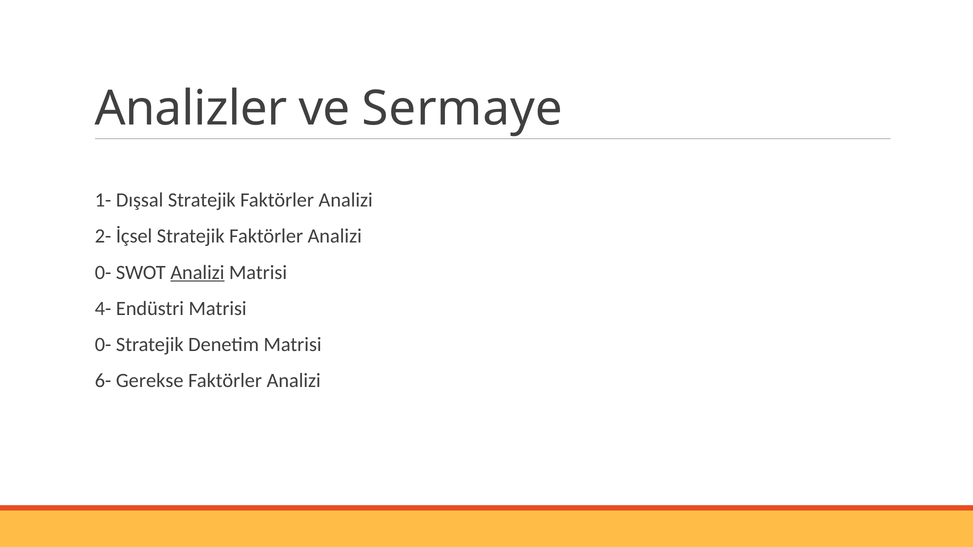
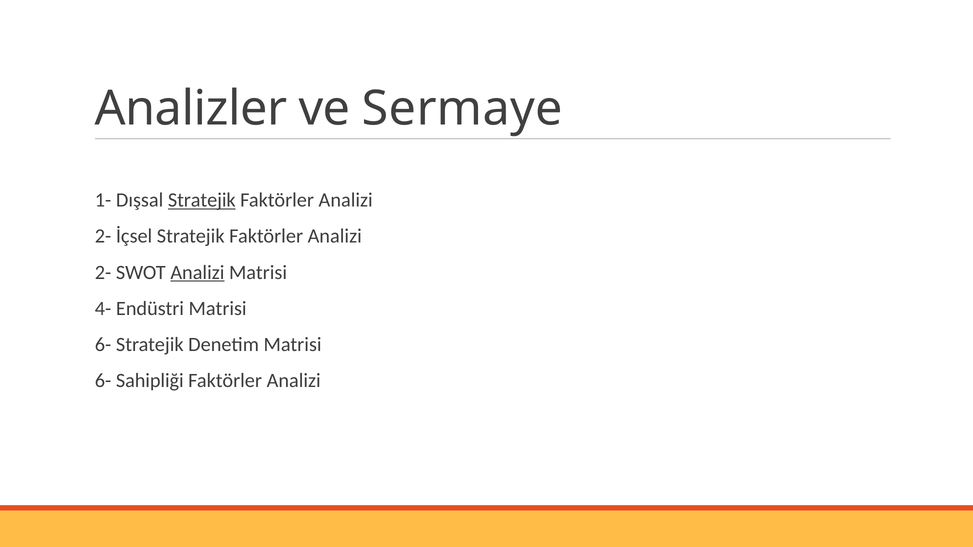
Stratejik underline: none -> present (202, 200)
0-: 0- -> 2- (103, 272)
0-: 0- -> 6- (103, 345)
Gerekse: Gerekse -> Sahipliği (150, 381)
